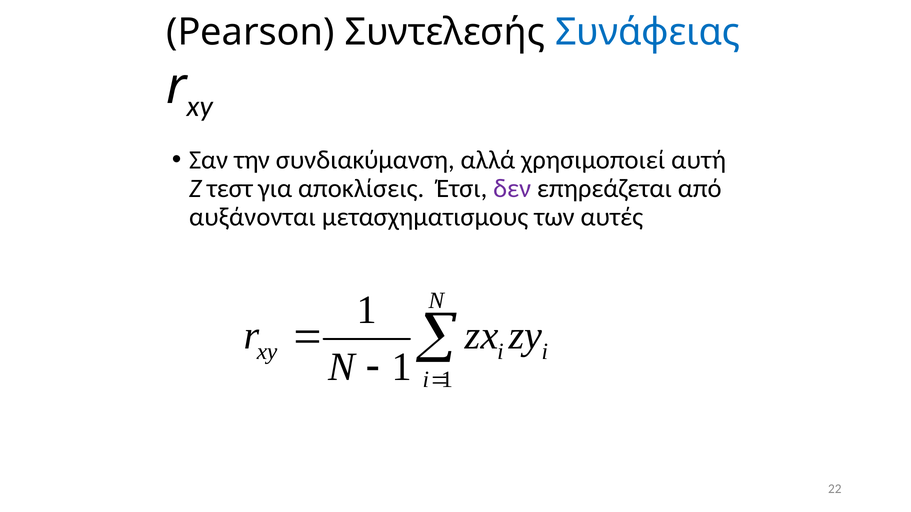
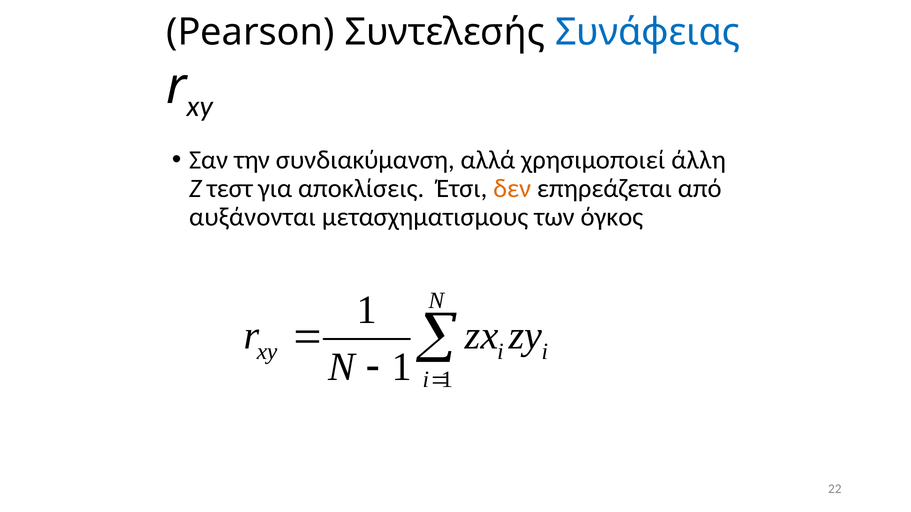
αυτή: αυτή -> άλλη (699, 160)
δεν colour: purple -> orange (512, 189)
αυτές: αυτές -> όγκος (612, 217)
